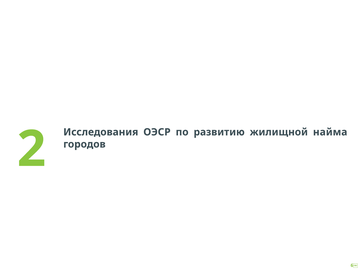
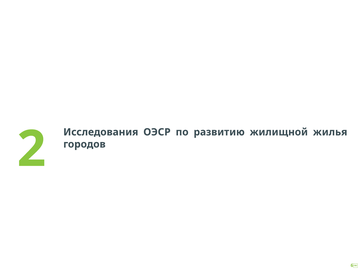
найма: найма -> жилья (330, 132)
